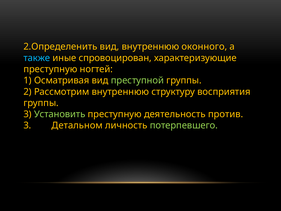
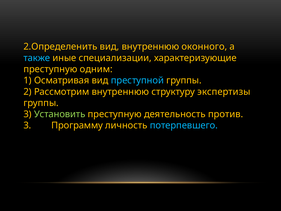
спровоцирован: спровоцирован -> специализации (115, 58)
ногтей: ногтей -> одним (96, 69)
преступной colour: light green -> light blue (137, 80)
восприятия: восприятия -> экспертизы (224, 92)
Детальном: Детальном -> Программу (77, 125)
потерпевшего colour: light green -> light blue (184, 125)
